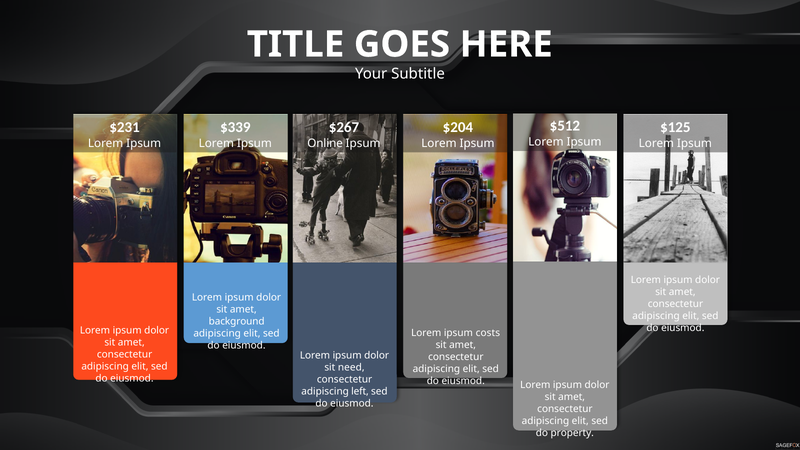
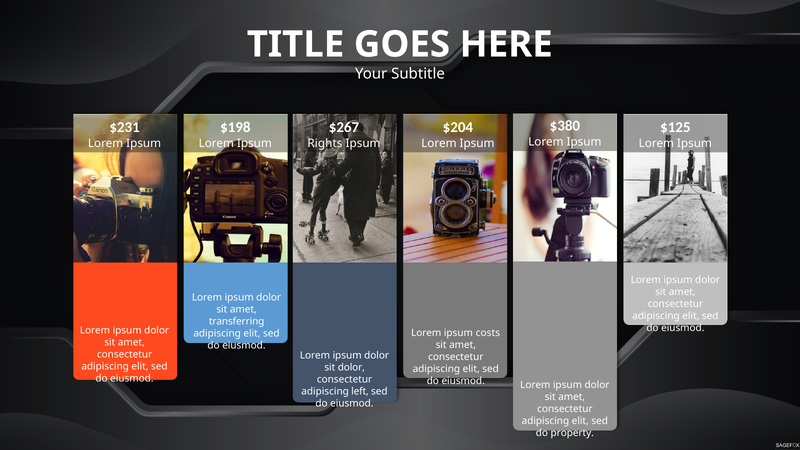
$512: $512 -> $380 (565, 126)
$339: $339 -> $198 (235, 127)
Online: Online -> Rights (325, 143)
background: background -> transferring (237, 321)
sit need: need -> dolor (351, 368)
